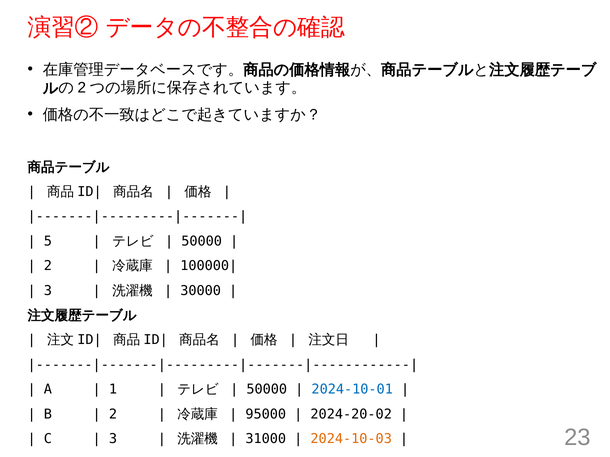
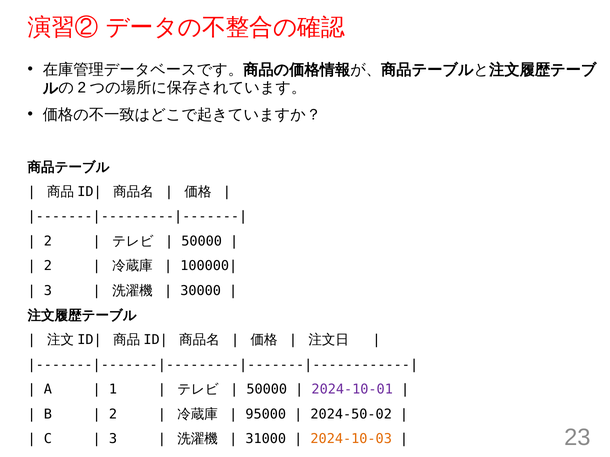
5: 5 -> 2 (48, 241)
2024-10-01 colour: blue -> purple (352, 390)
2024-20-02: 2024-20-02 -> 2024-50-02 (351, 415)
